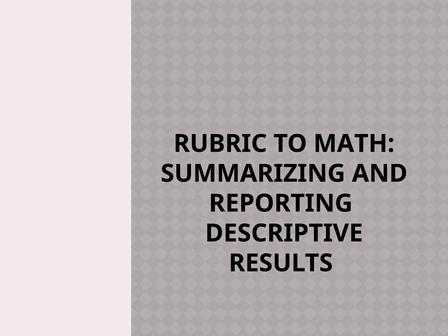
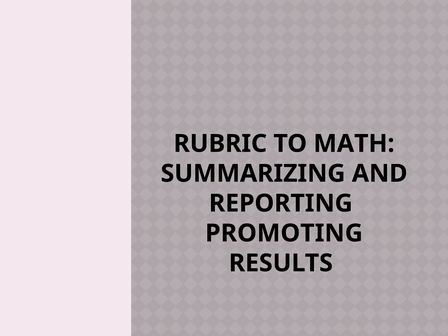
DESCRIPTIVE: DESCRIPTIVE -> PROMOTING (284, 233)
